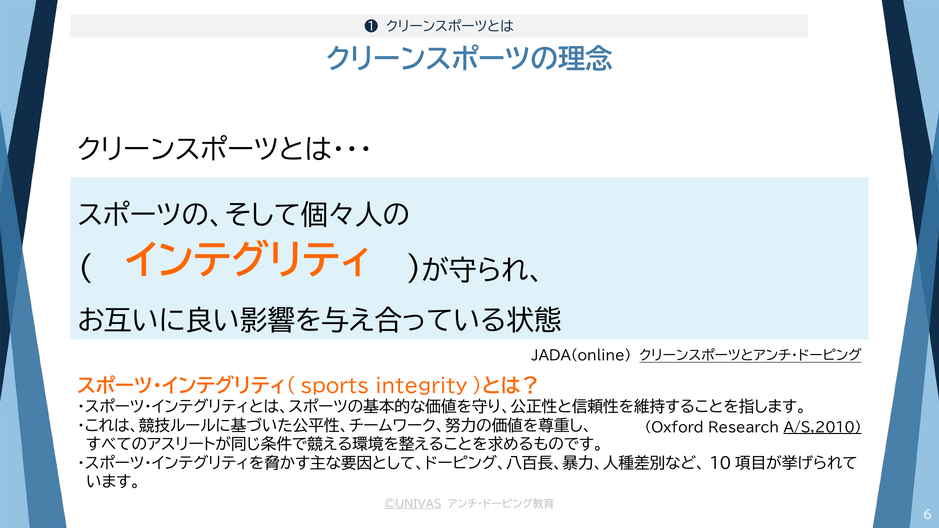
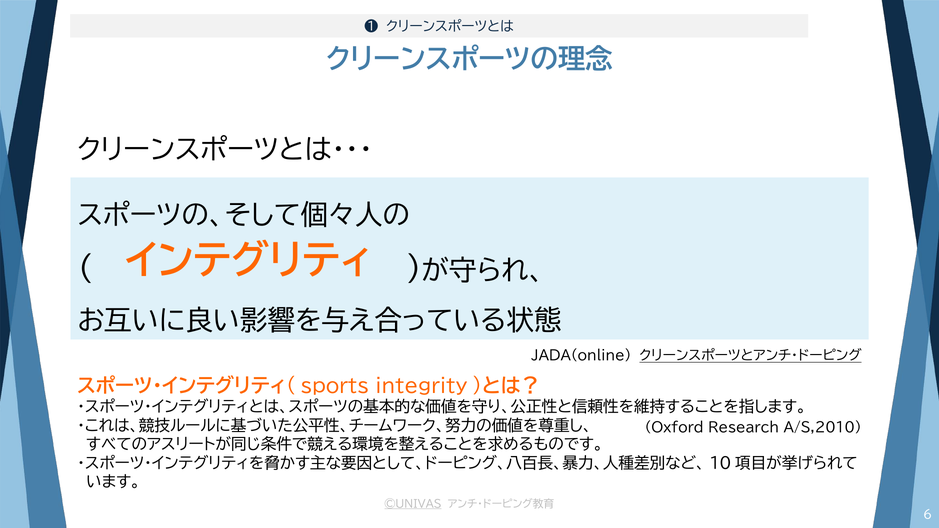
A/S,2010 underline: present -> none (823, 428)
